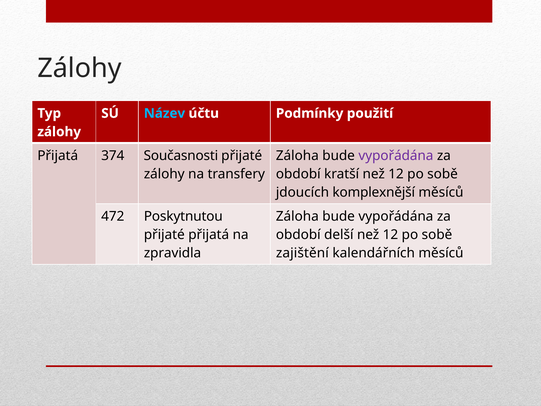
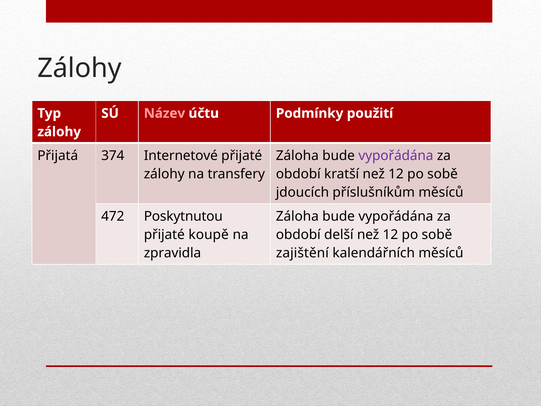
Název colour: light blue -> pink (164, 113)
Současnosti: Současnosti -> Internetové (181, 156)
komplexnější: komplexnější -> příslušníkům (374, 192)
přijaté přijatá: přijatá -> koupě (209, 235)
